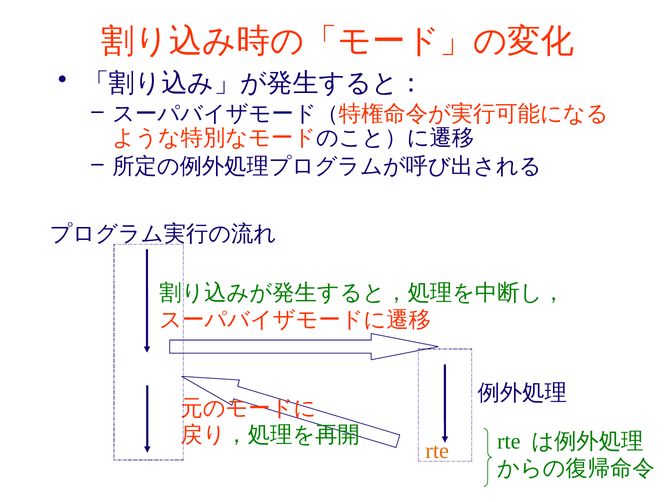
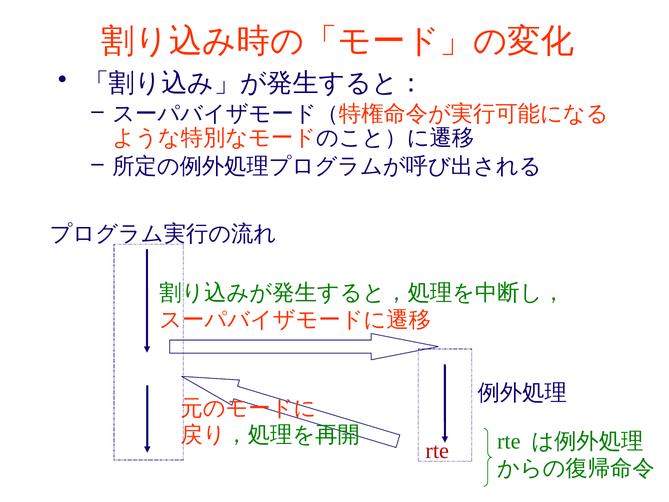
rte colour: orange -> red (437, 451)
